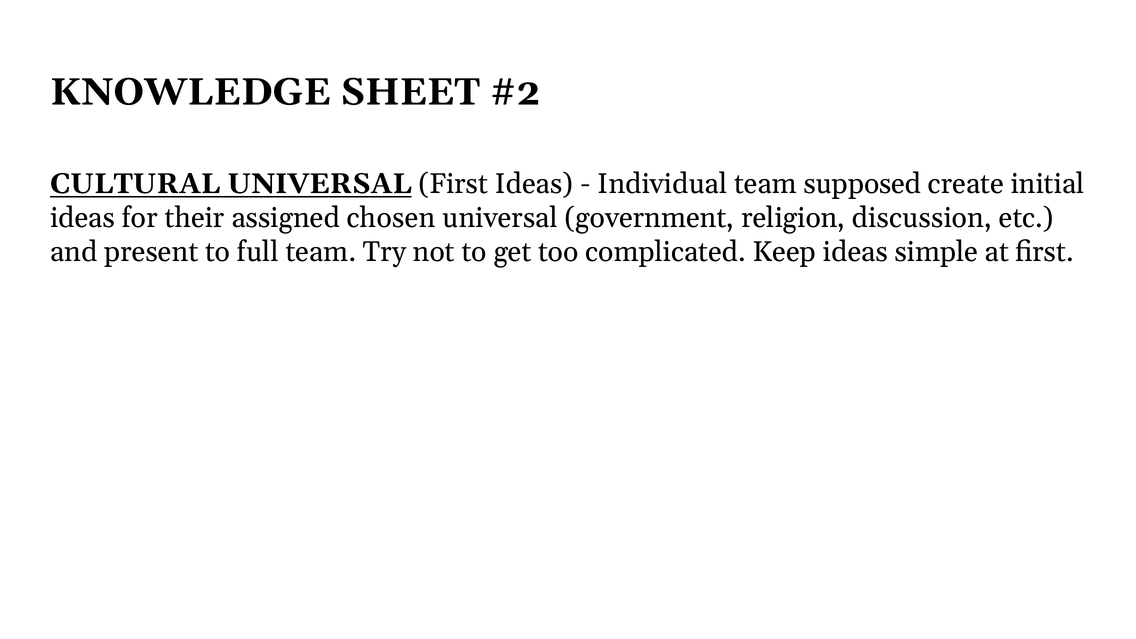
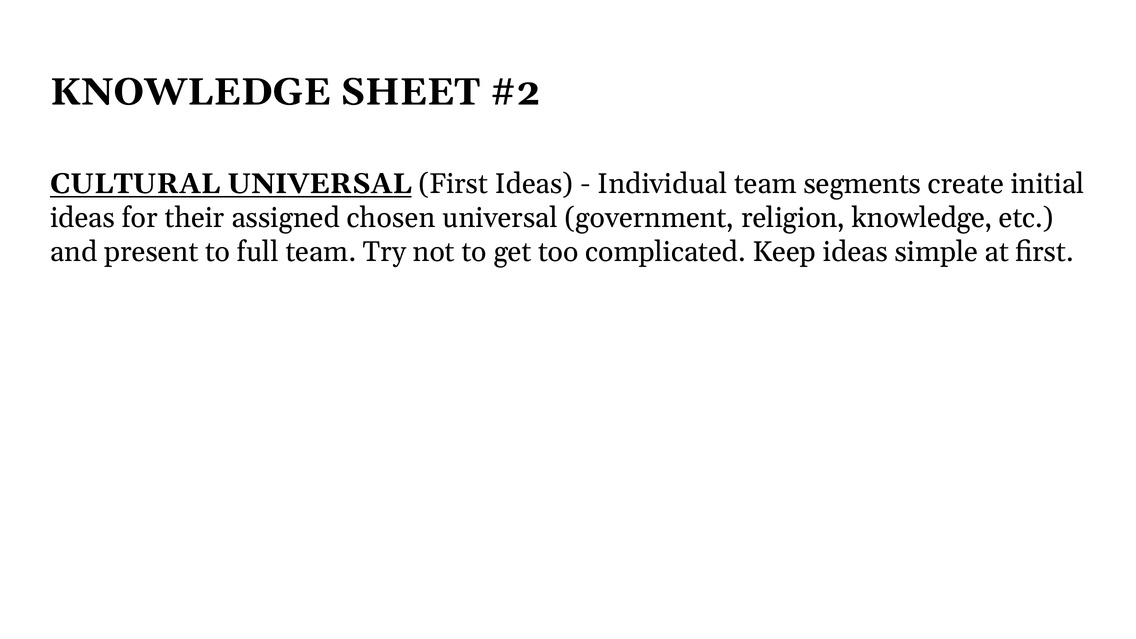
supposed: supposed -> segments (862, 184)
religion discussion: discussion -> knowledge (922, 218)
